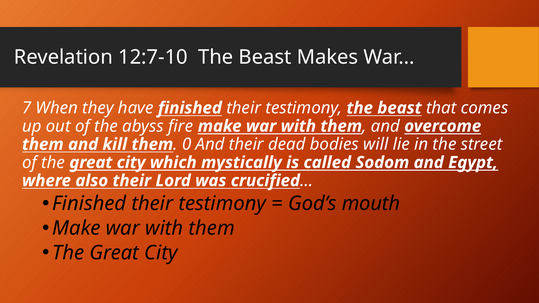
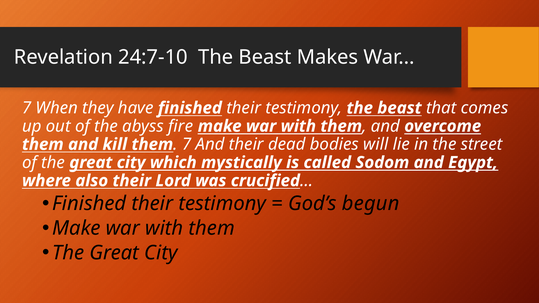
12:7-10: 12:7-10 -> 24:7-10 (153, 57)
0: 0 -> 7 (187, 144)
mouth: mouth -> begun (371, 204)
